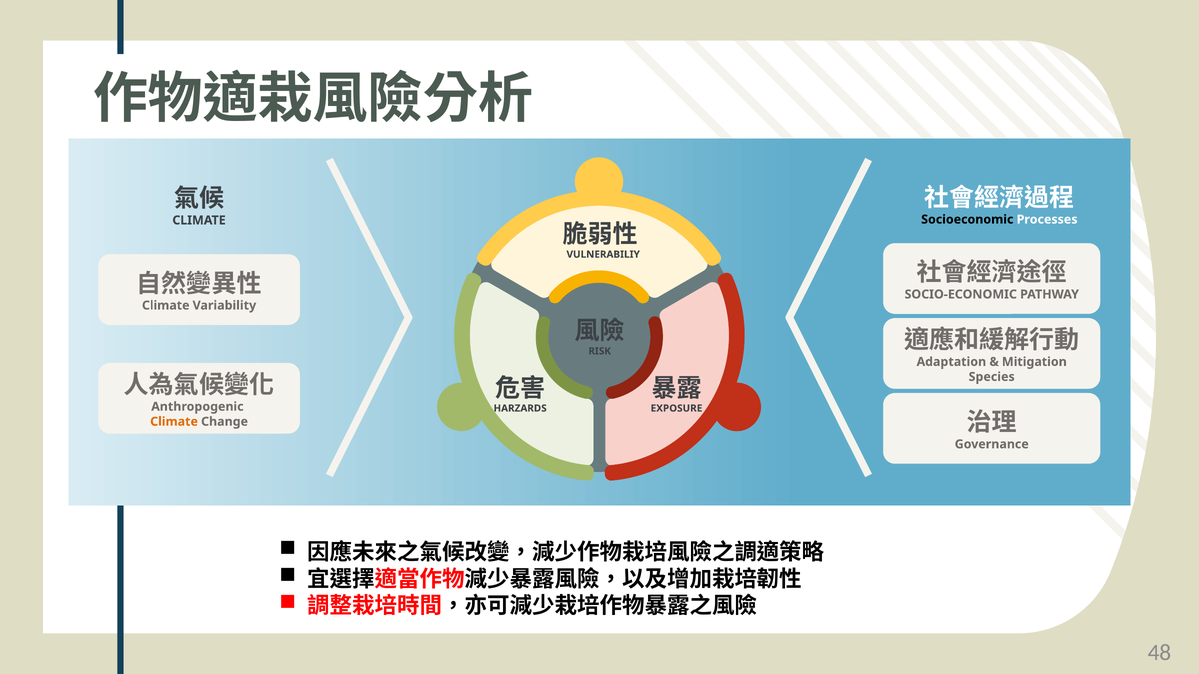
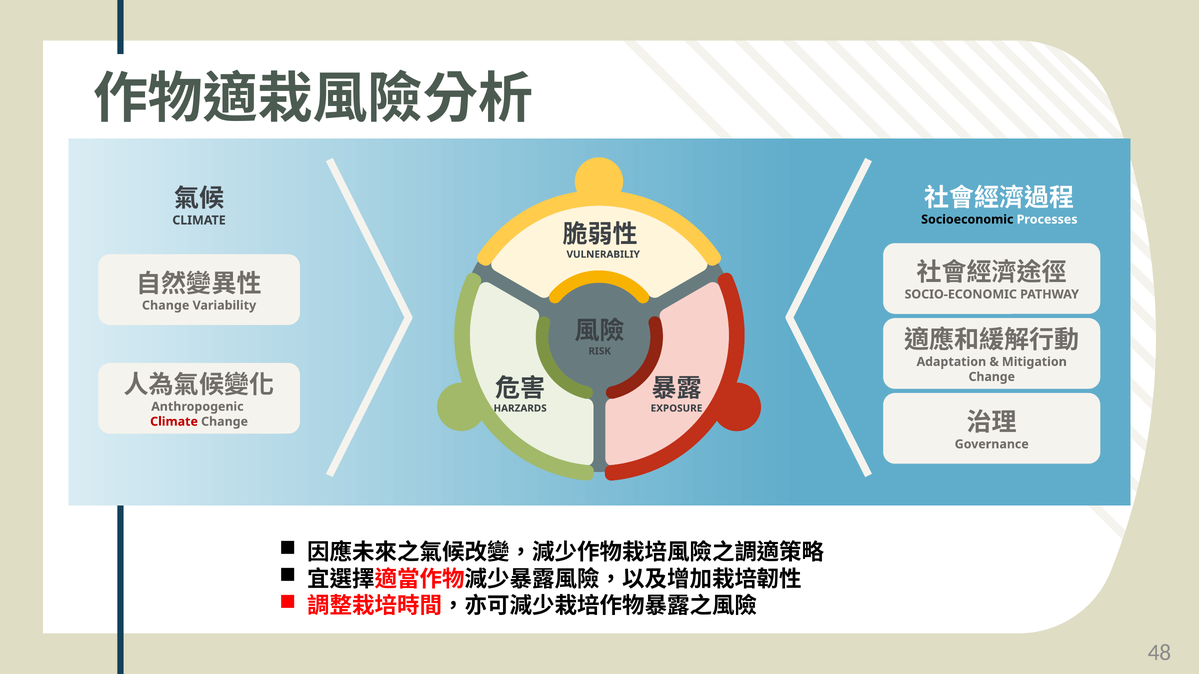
Climate: Climate -> Change (166, 306)
Species: Species -> Change (992, 377)
Climate colour: orange -> red (174, 422)
